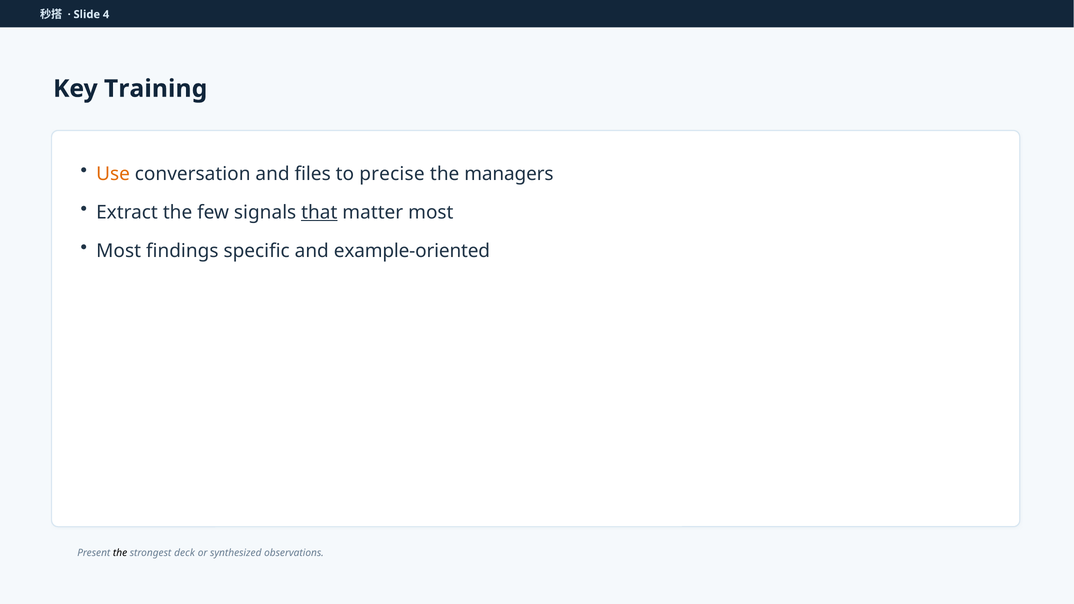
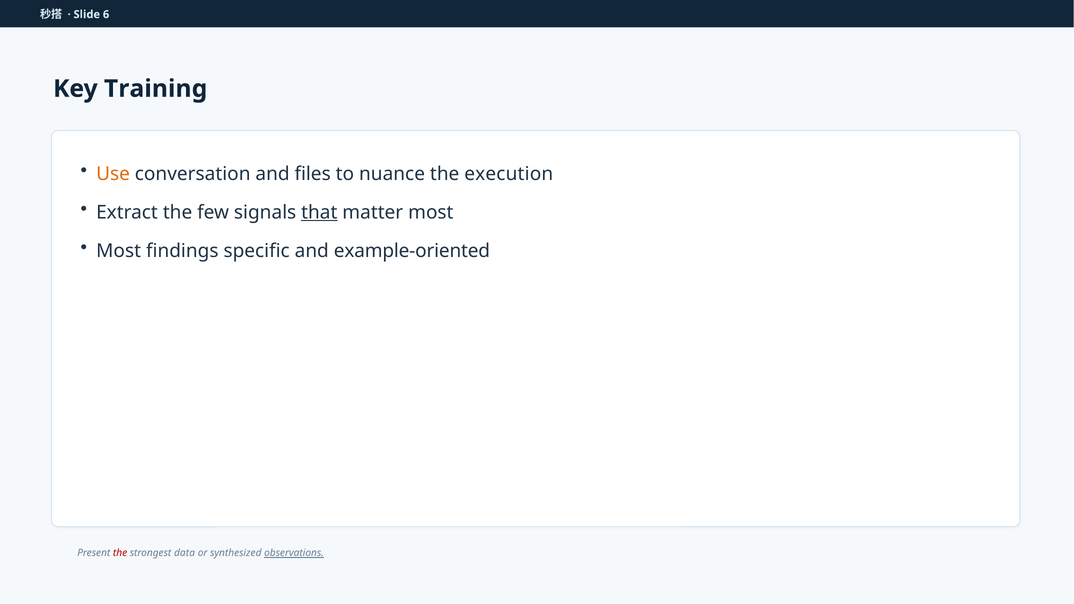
4: 4 -> 6 (106, 14)
precise: precise -> nuance (392, 174)
managers: managers -> execution (509, 174)
the colour: black -> red (120, 553)
deck: deck -> data (185, 553)
observations underline: none -> present (294, 553)
